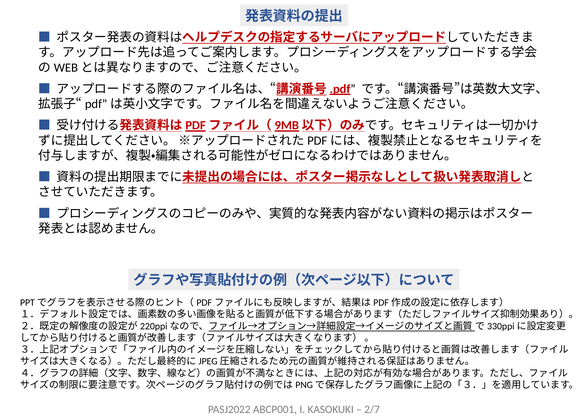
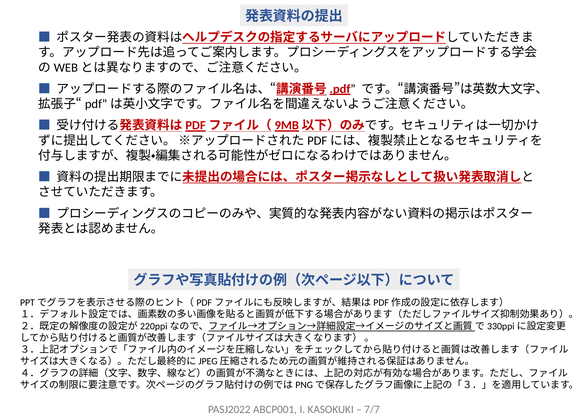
2/7: 2/7 -> 7/7 (372, 409)
